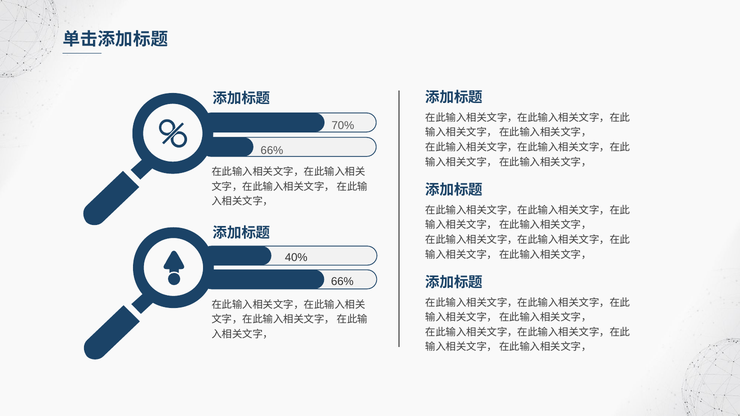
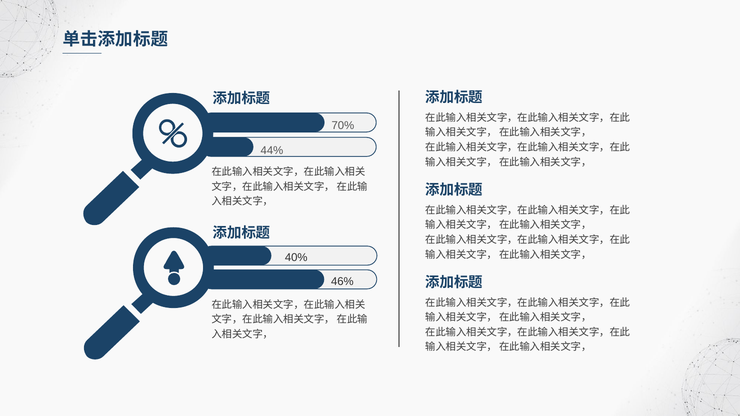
66%: 66% -> 44% (272, 150)
66%: 66% -> 46% (342, 282)
